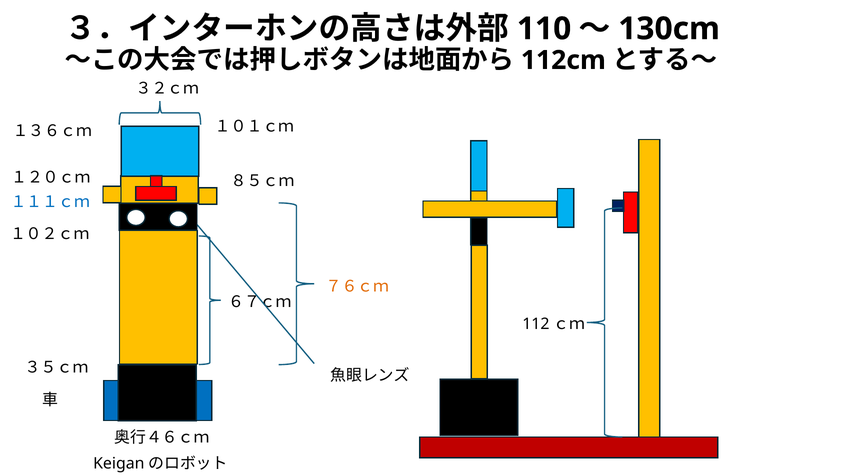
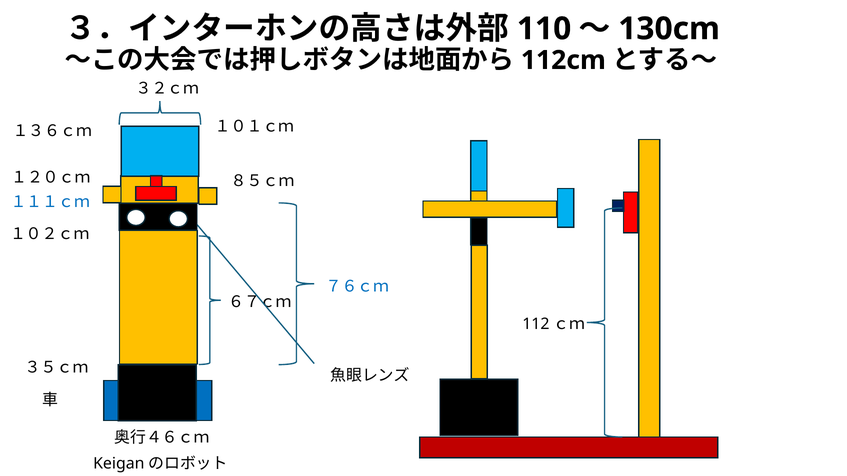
７６ｃｍ colour: orange -> blue (357, 287)
